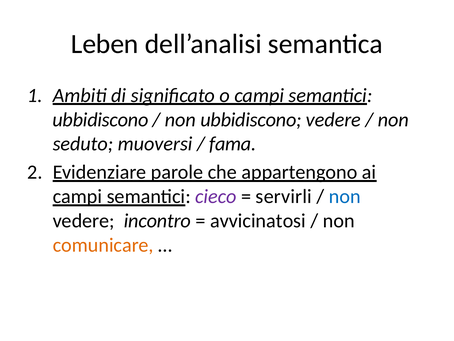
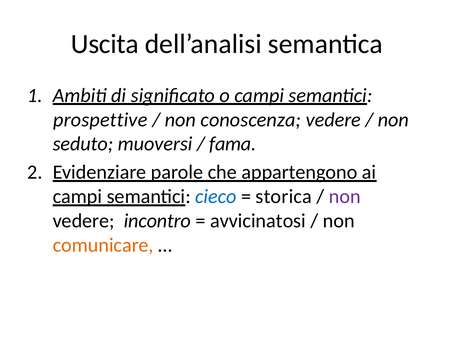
Leben: Leben -> Uscita (105, 44)
ubbidiscono: ubbidiscono -> prospettive (100, 119)
non ubbidiscono: ubbidiscono -> conoscenza (251, 119)
cieco colour: purple -> blue (216, 196)
servirli: servirli -> storica (284, 196)
non colour: blue -> purple (345, 196)
